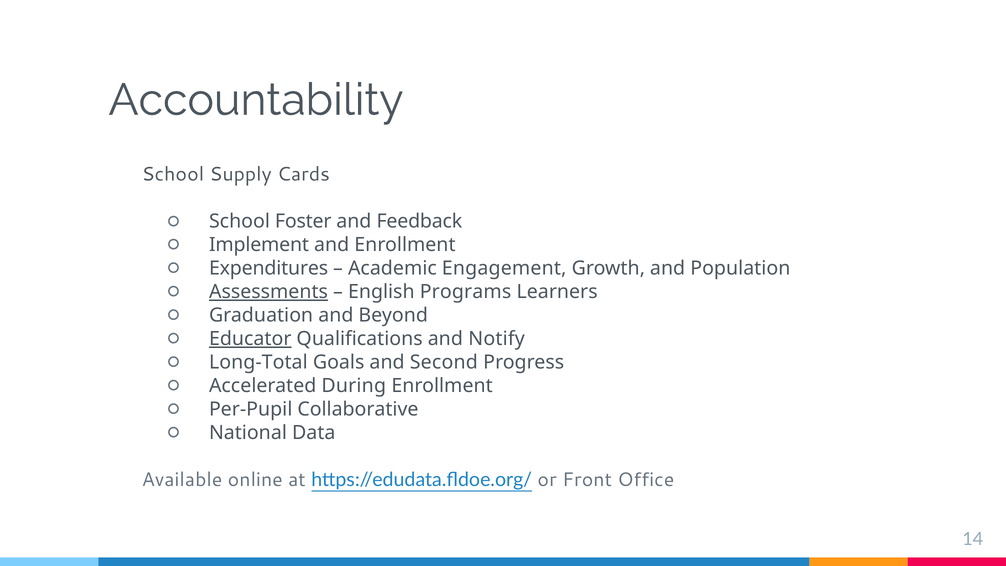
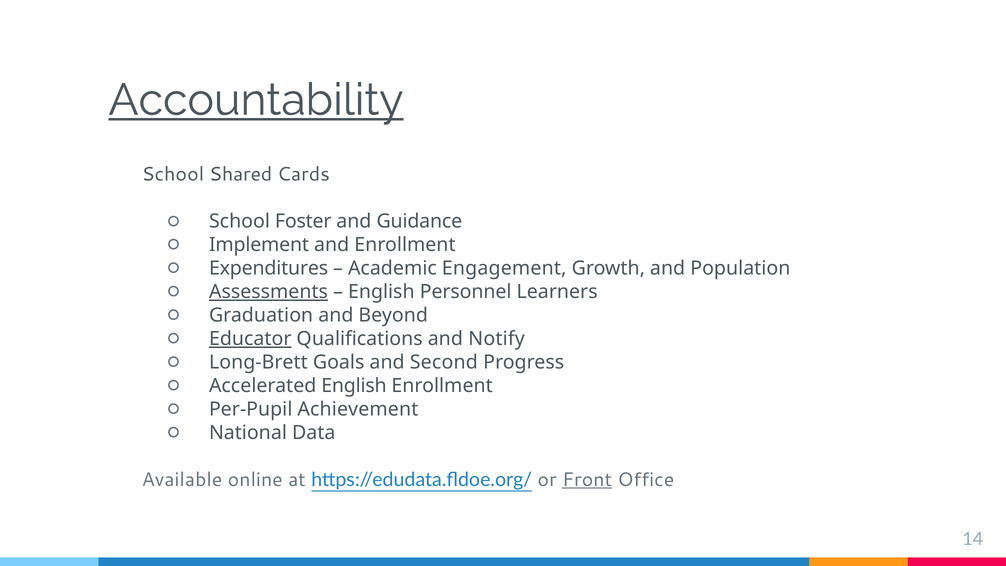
Accountability underline: none -> present (256, 100)
Supply: Supply -> Shared (241, 174)
Feedback: Feedback -> Guidance (419, 221)
Programs: Programs -> Personnel (466, 292)
Long-Total: Long-Total -> Long-Brett (258, 362)
Accelerated During: During -> English (354, 386)
Collaborative: Collaborative -> Achievement (358, 409)
Front underline: none -> present (587, 480)
